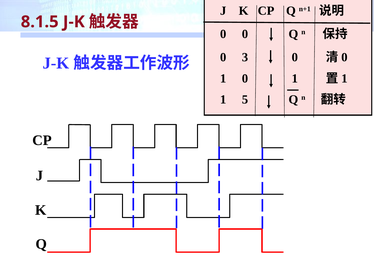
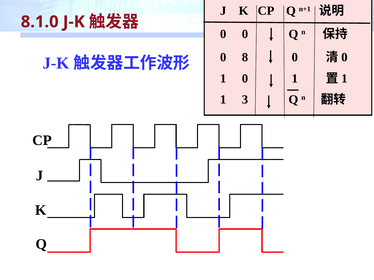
8.1.5: 8.1.5 -> 8.1.0 (40, 22)
3: 3 -> 8 (245, 57)
5: 5 -> 3 (245, 100)
